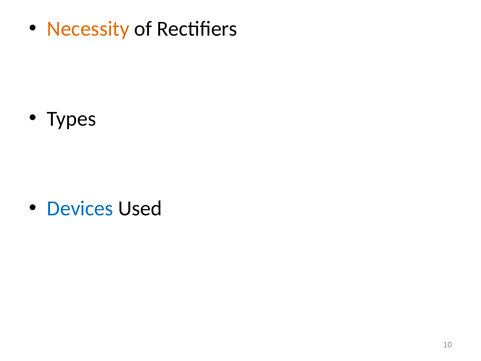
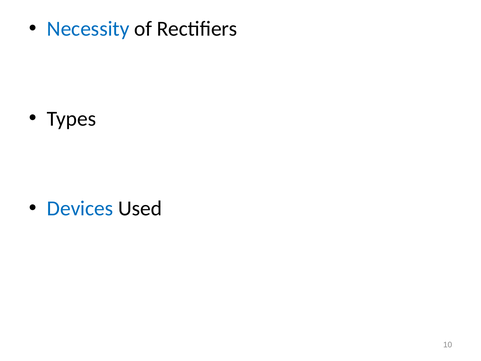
Necessity colour: orange -> blue (88, 29)
